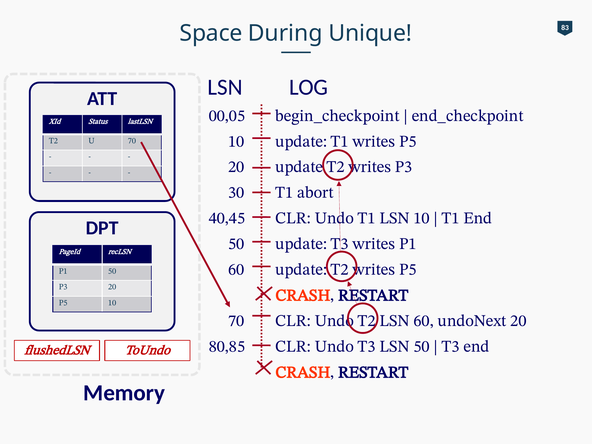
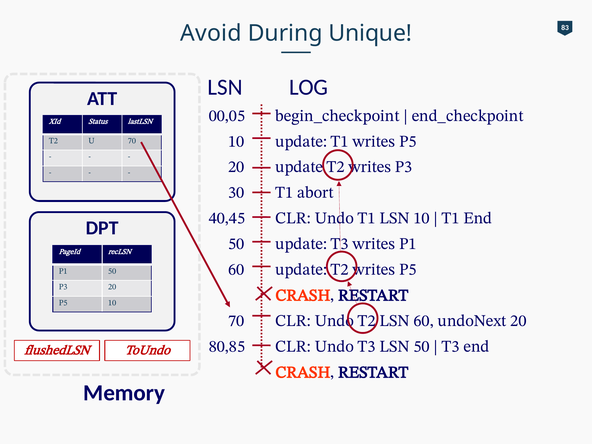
Space: Space -> Avoid (211, 33)
